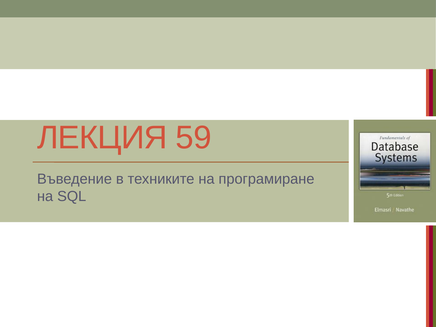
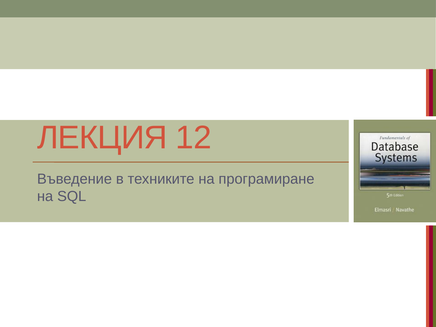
59: 59 -> 12 (194, 138)
